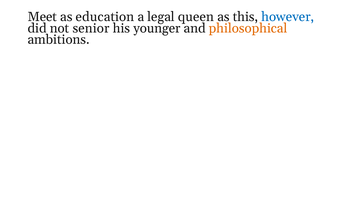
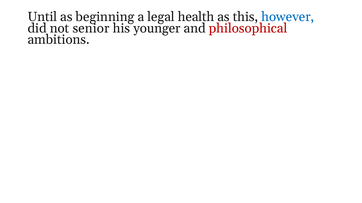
Meet: Meet -> Until (42, 17)
education: education -> beginning (105, 17)
queen: queen -> health (196, 17)
philosophical colour: orange -> red (248, 28)
